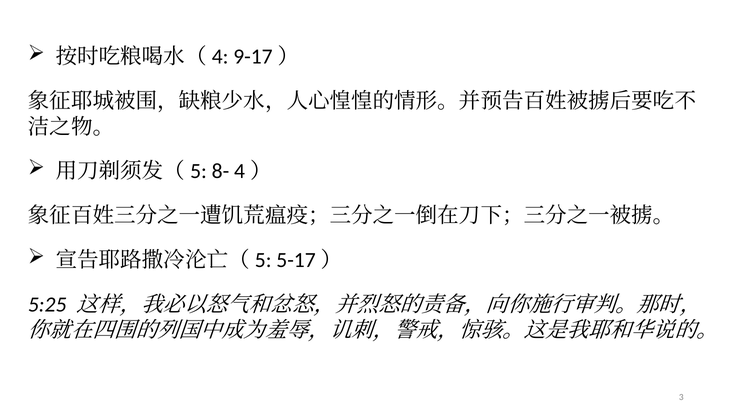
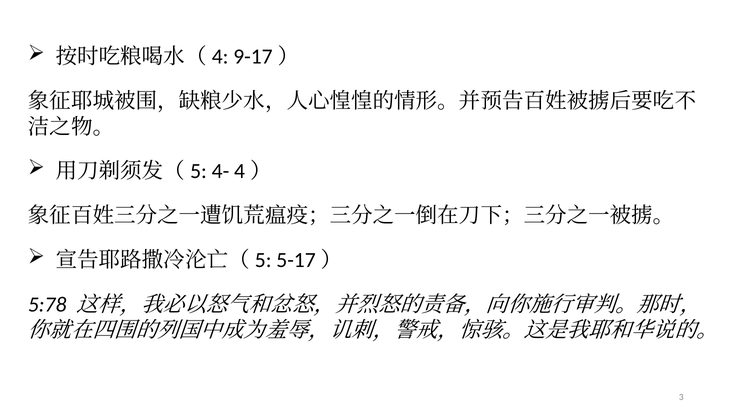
8-: 8- -> 4- (220, 171)
5:25: 5:25 -> 5:78 (47, 305)
